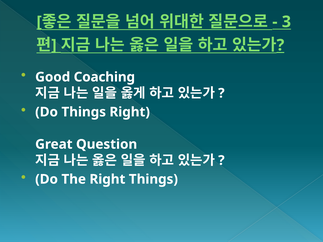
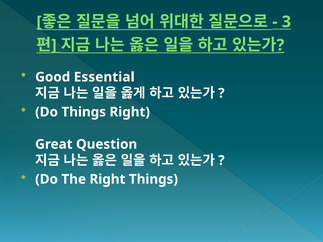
Coaching: Coaching -> Essential (104, 77)
